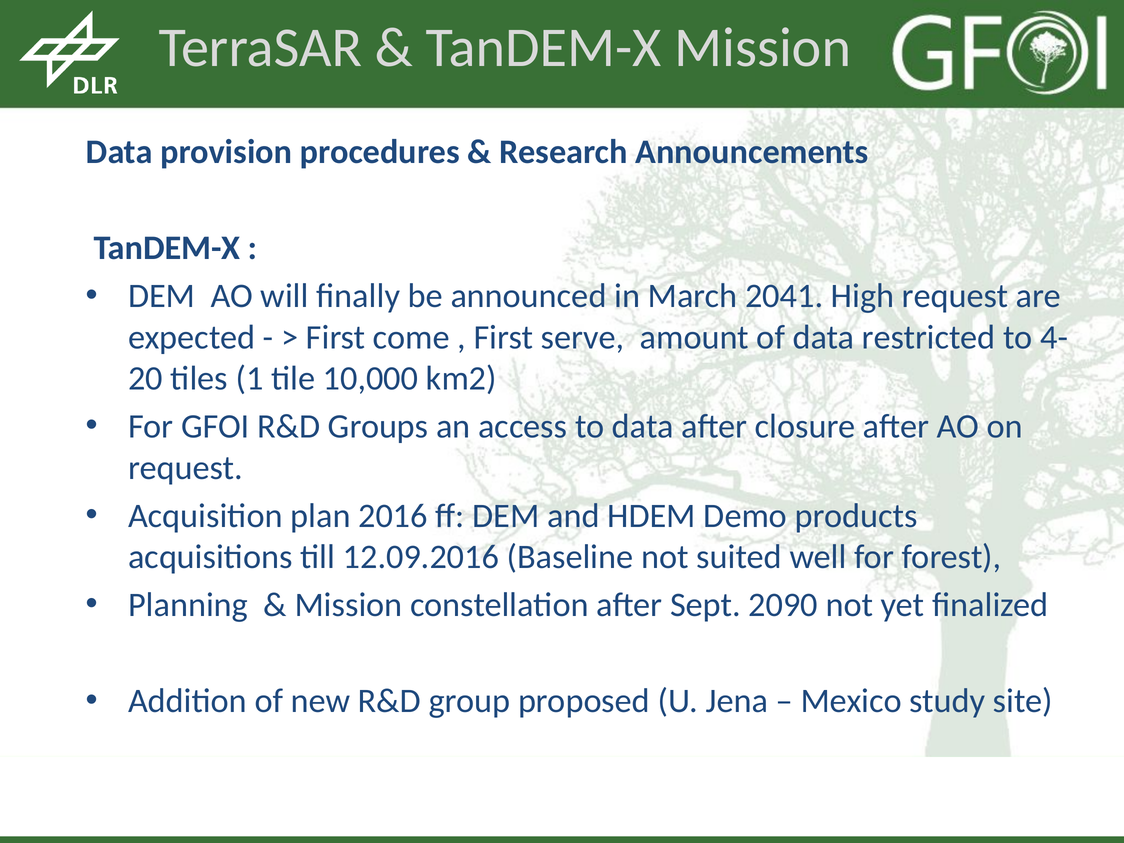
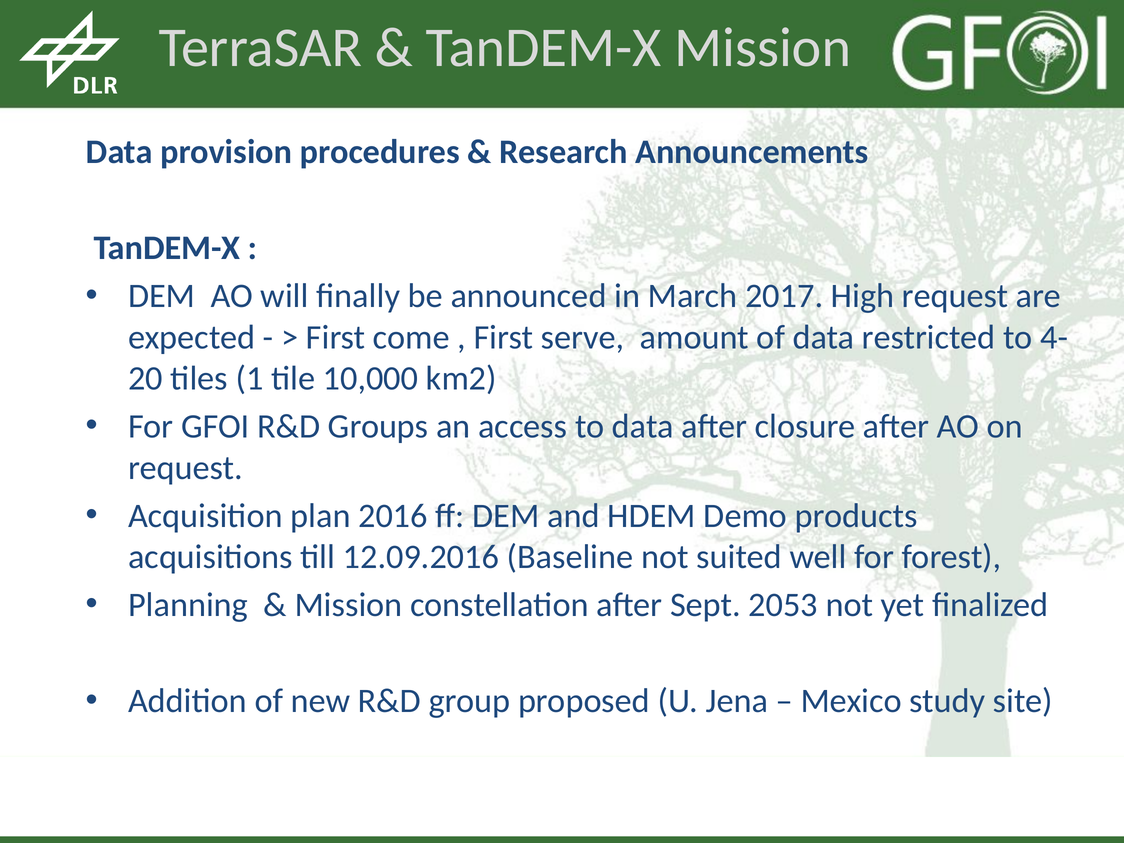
2041: 2041 -> 2017 (784, 296)
2090: 2090 -> 2053 (783, 605)
